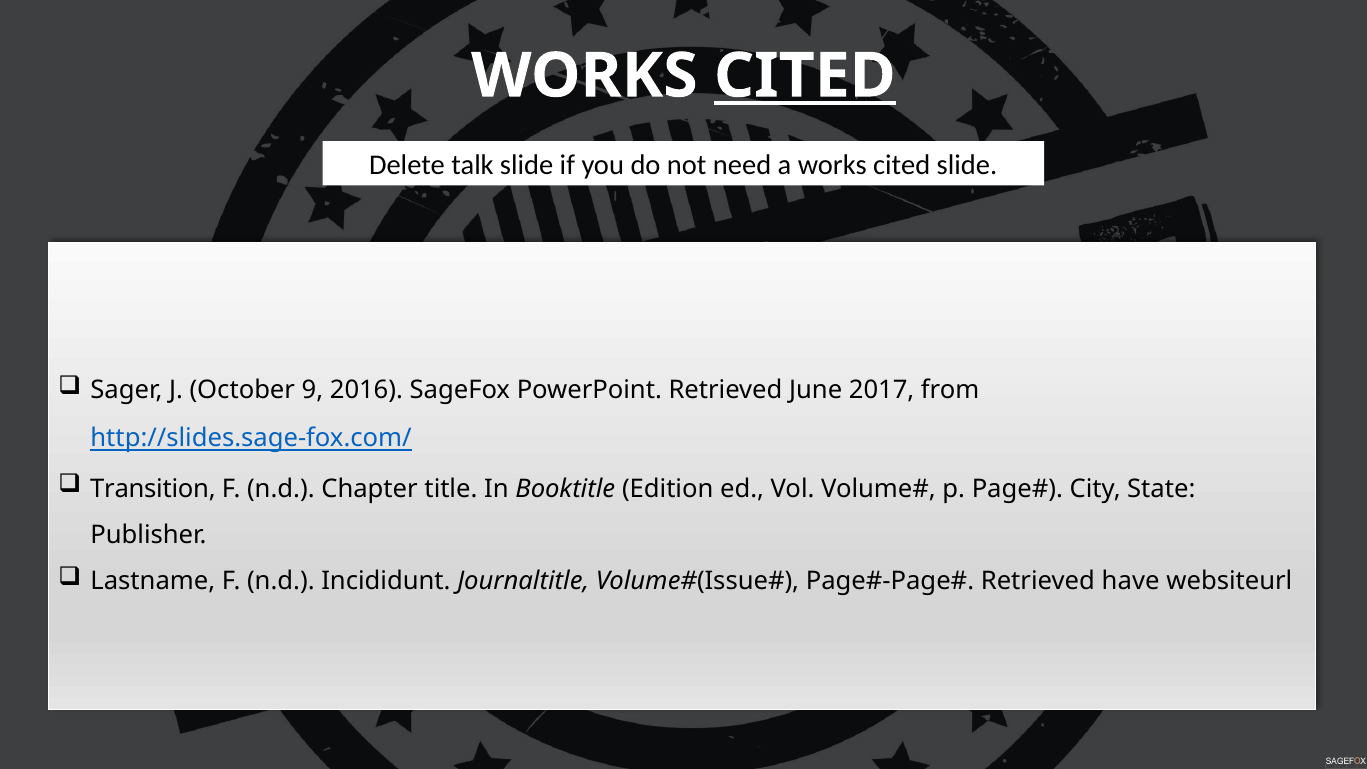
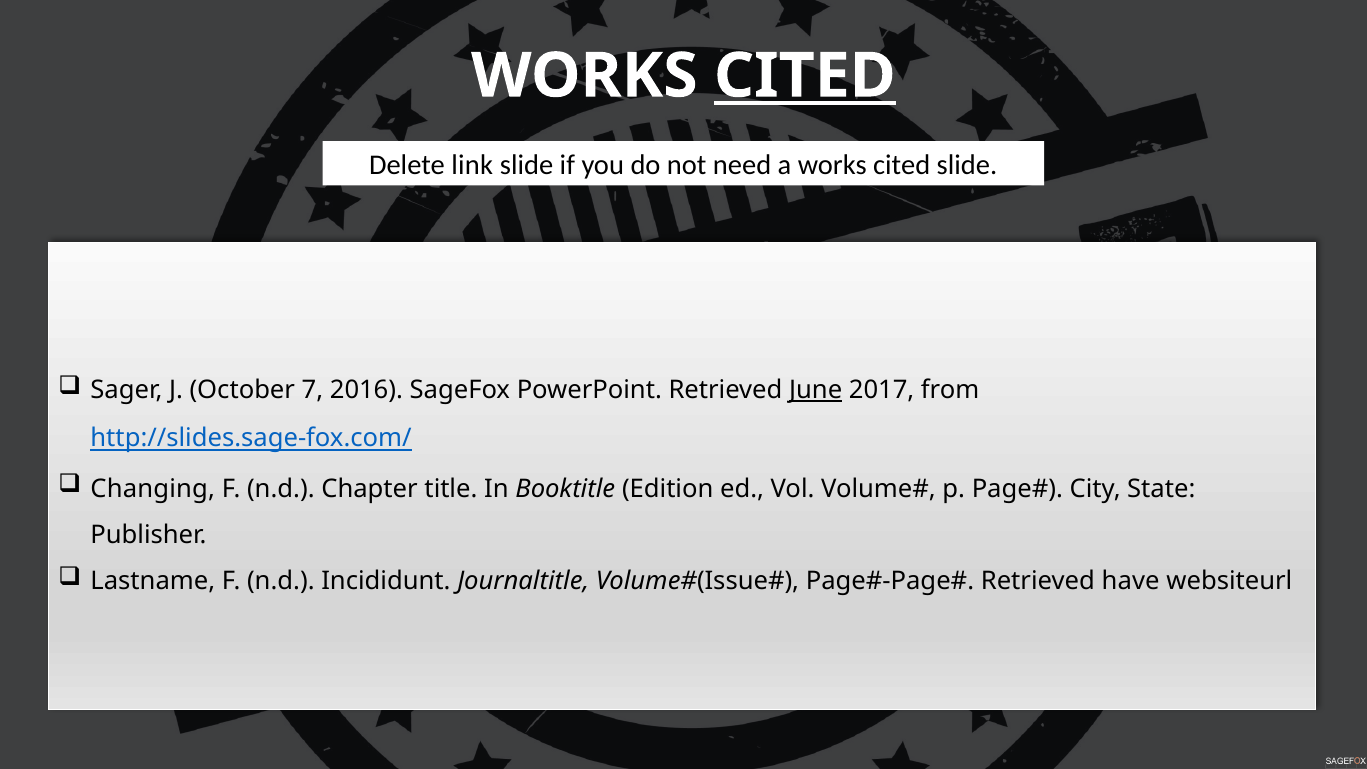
talk: talk -> link (472, 165)
9: 9 -> 7 (312, 390)
June underline: none -> present (816, 390)
Transition: Transition -> Changing (153, 489)
